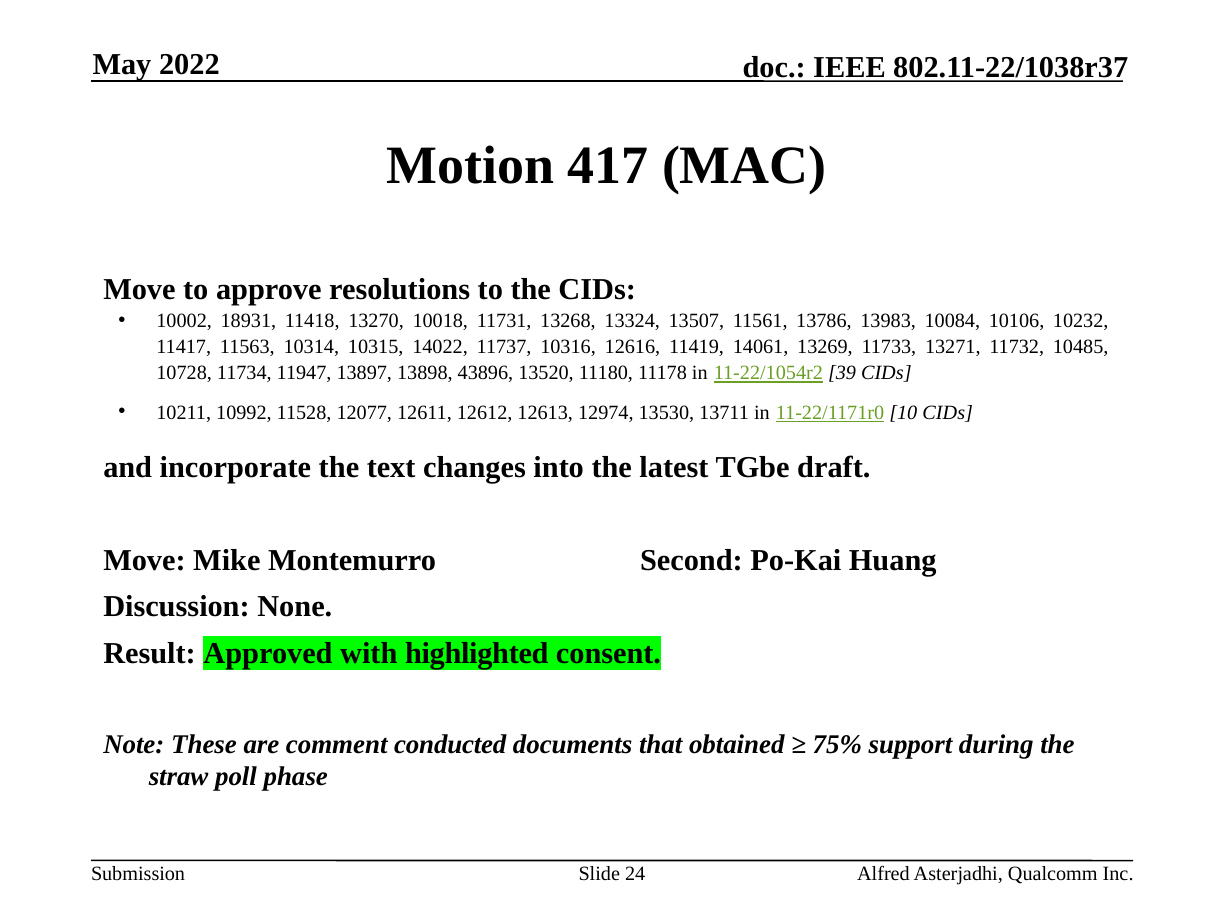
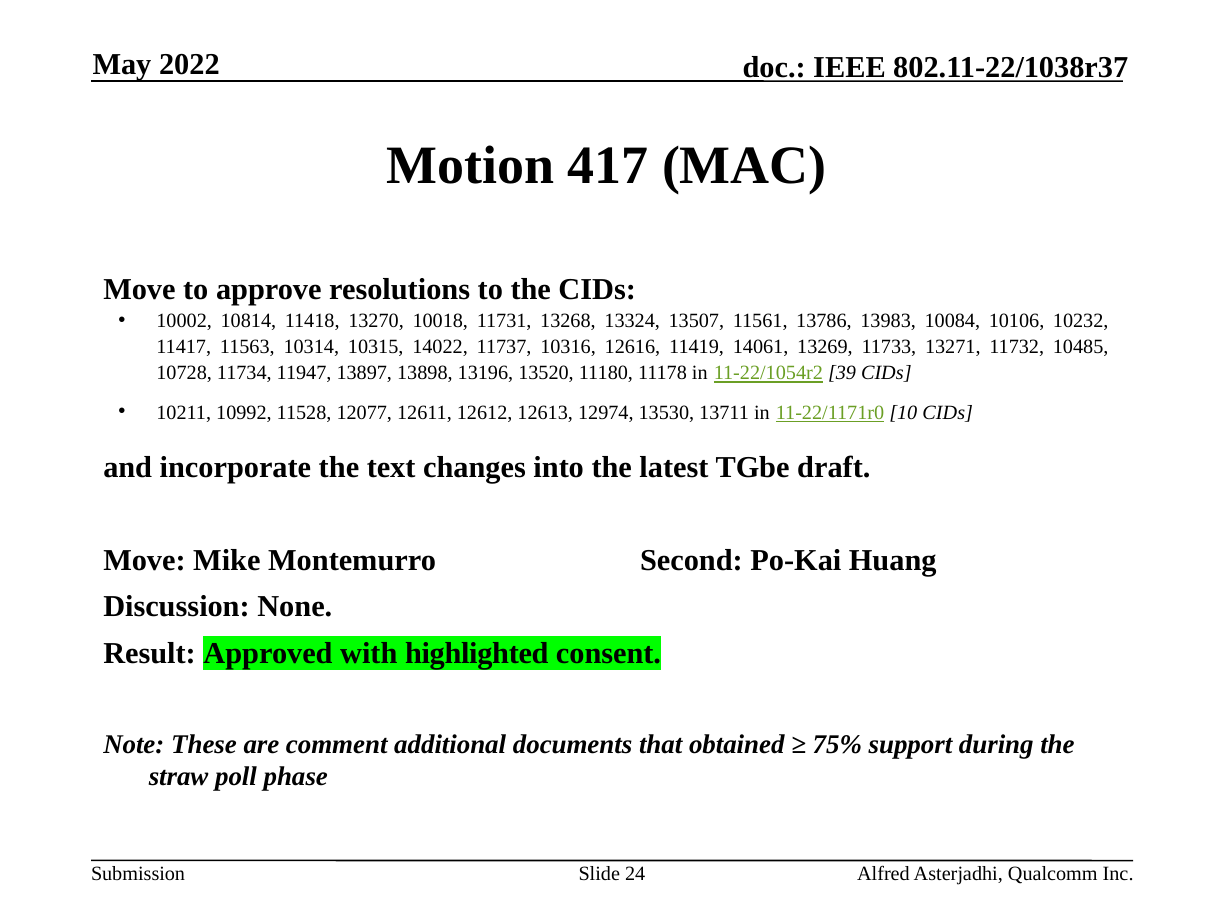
18931: 18931 -> 10814 (248, 321)
43896: 43896 -> 13196 (485, 373)
conducted: conducted -> additional (450, 744)
